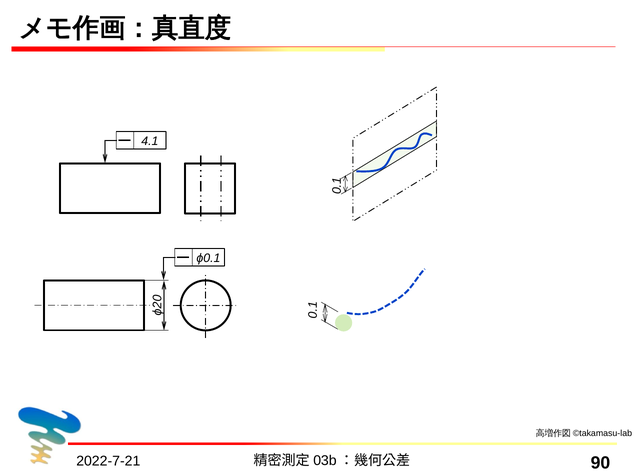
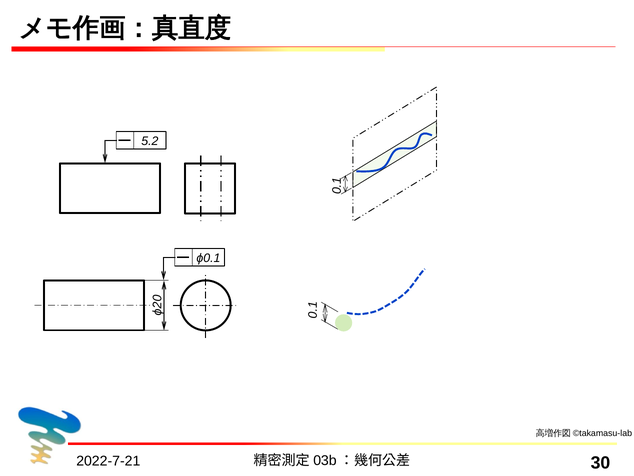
4.1: 4.1 -> 5.2 (150, 141)
90: 90 -> 30 (600, 462)
